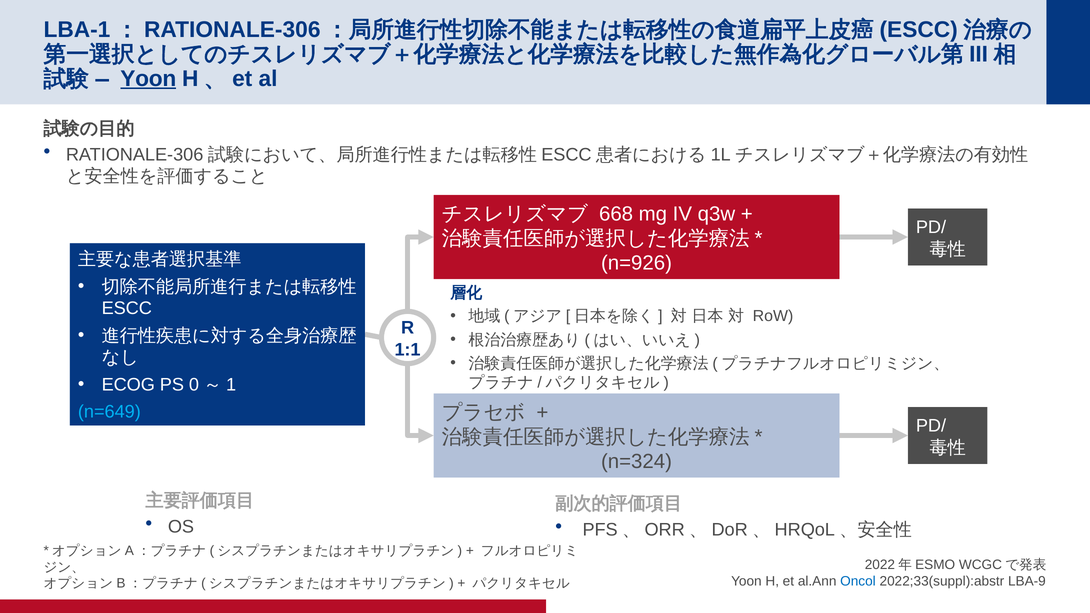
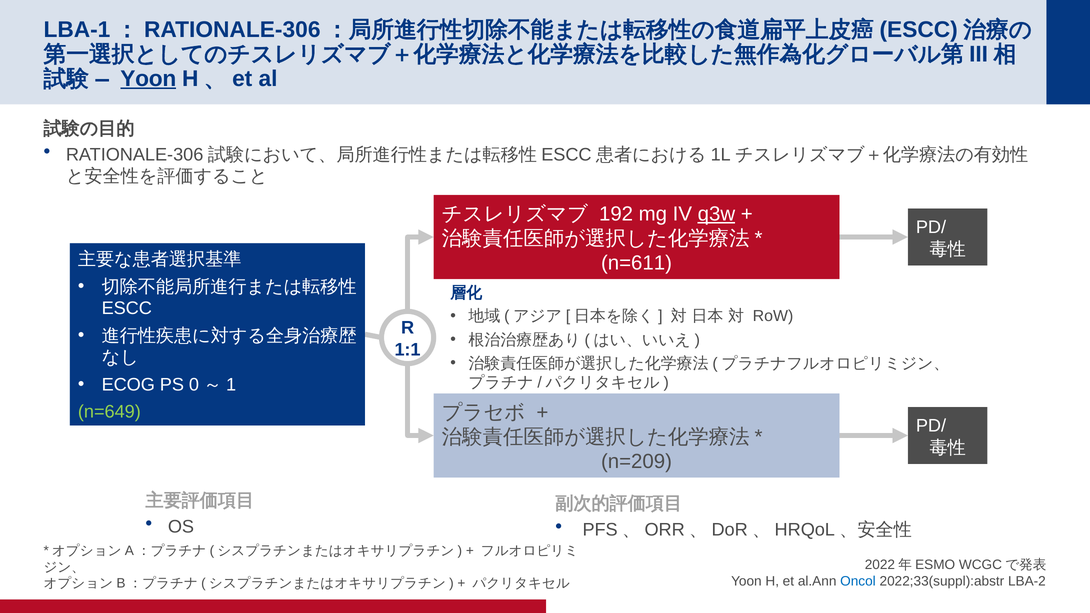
668: 668 -> 192 (616, 214)
q3w underline: none -> present (716, 214)
n=926: n=926 -> n=611 (637, 263)
n=649 colour: light blue -> light green (109, 412)
n=324: n=324 -> n=209 (637, 462)
LBA-9: LBA-9 -> LBA-2 (1027, 581)
